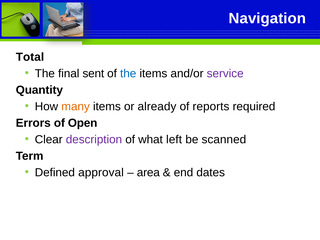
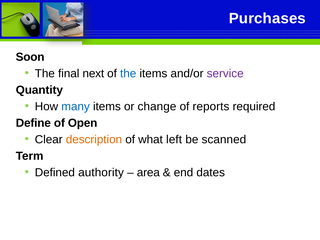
Navigation: Navigation -> Purchases (267, 18)
Total: Total -> Soon (30, 57)
sent: sent -> next (93, 73)
many colour: orange -> blue (76, 106)
already: already -> change (157, 106)
Errors: Errors -> Define (33, 123)
description colour: purple -> orange (94, 139)
approval: approval -> authority (101, 172)
